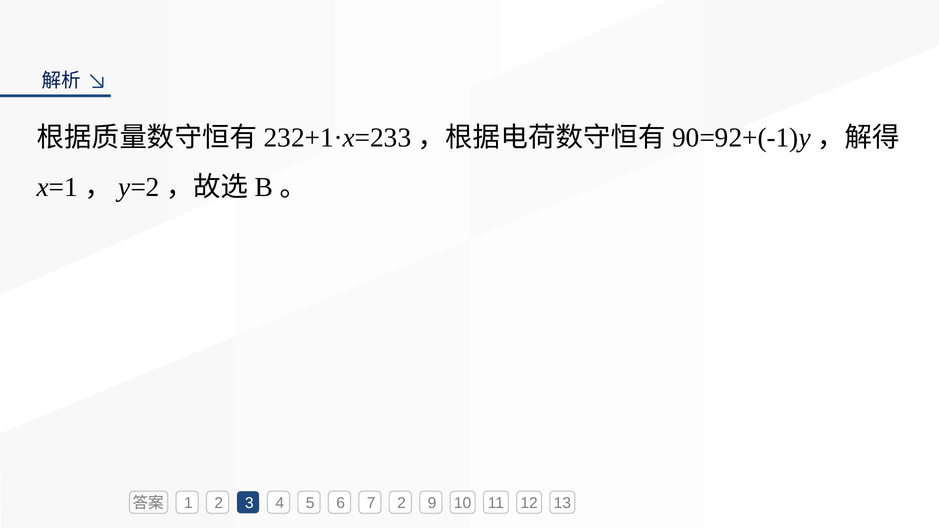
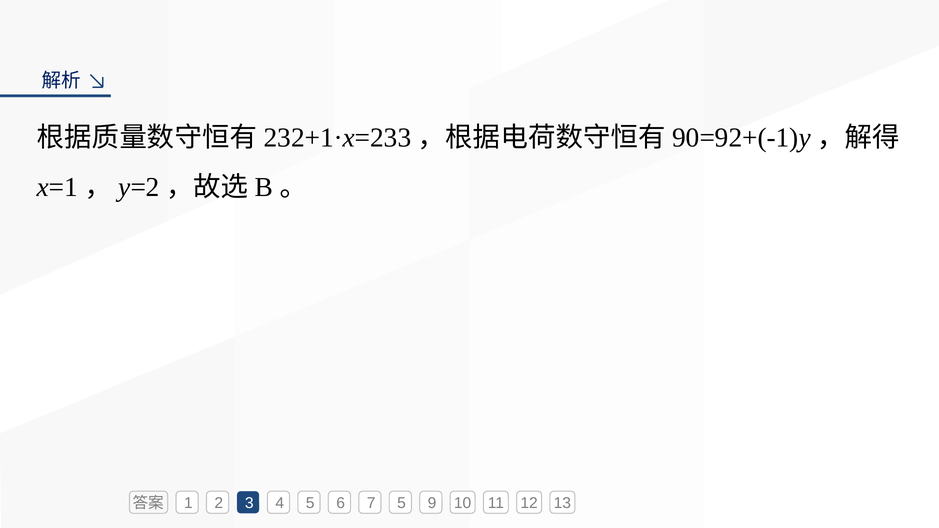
7 2: 2 -> 5 (402, 504)
